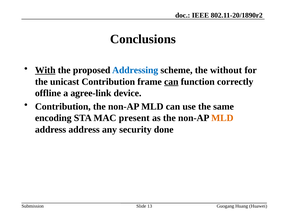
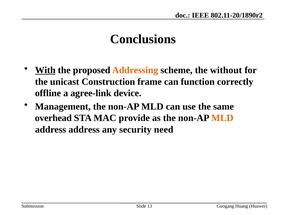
Addressing colour: blue -> orange (135, 70)
unicast Contribution: Contribution -> Construction (108, 81)
can underline: present -> none (171, 81)
Contribution: Contribution -> Management (63, 106)
encoding: encoding -> overhead (53, 118)
present: present -> provide (134, 118)
done: done -> need (164, 129)
